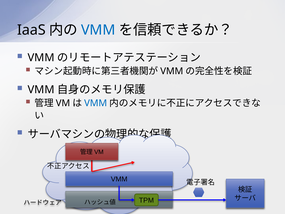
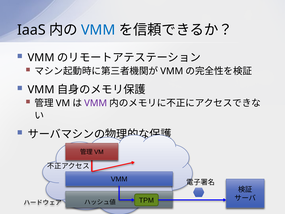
VMM colour: blue -> purple (96, 103)
